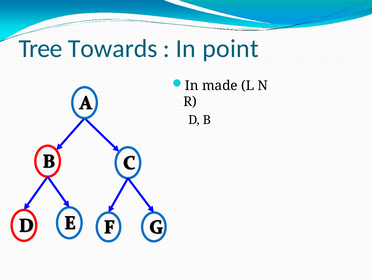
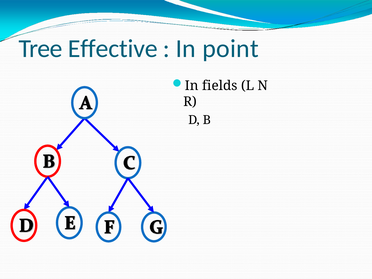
Towards: Towards -> Effective (113, 49)
made: made -> fields (220, 86)
